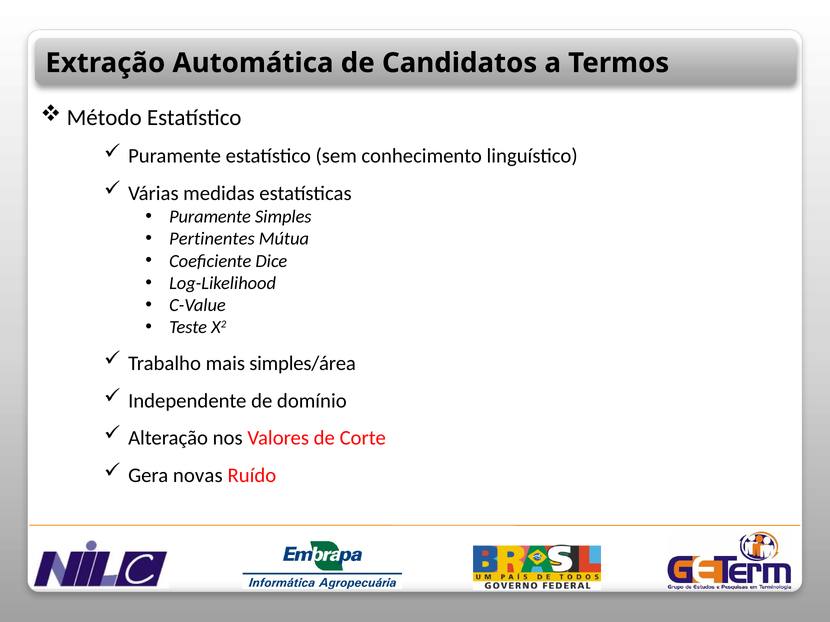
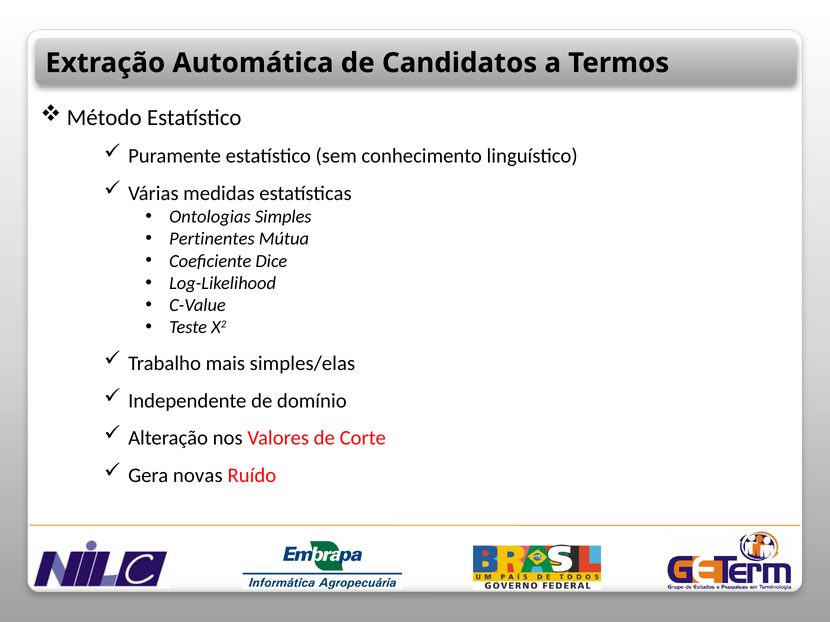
Puramente: Puramente -> Ontologias (210, 217)
simples/área: simples/área -> simples/elas (302, 364)
